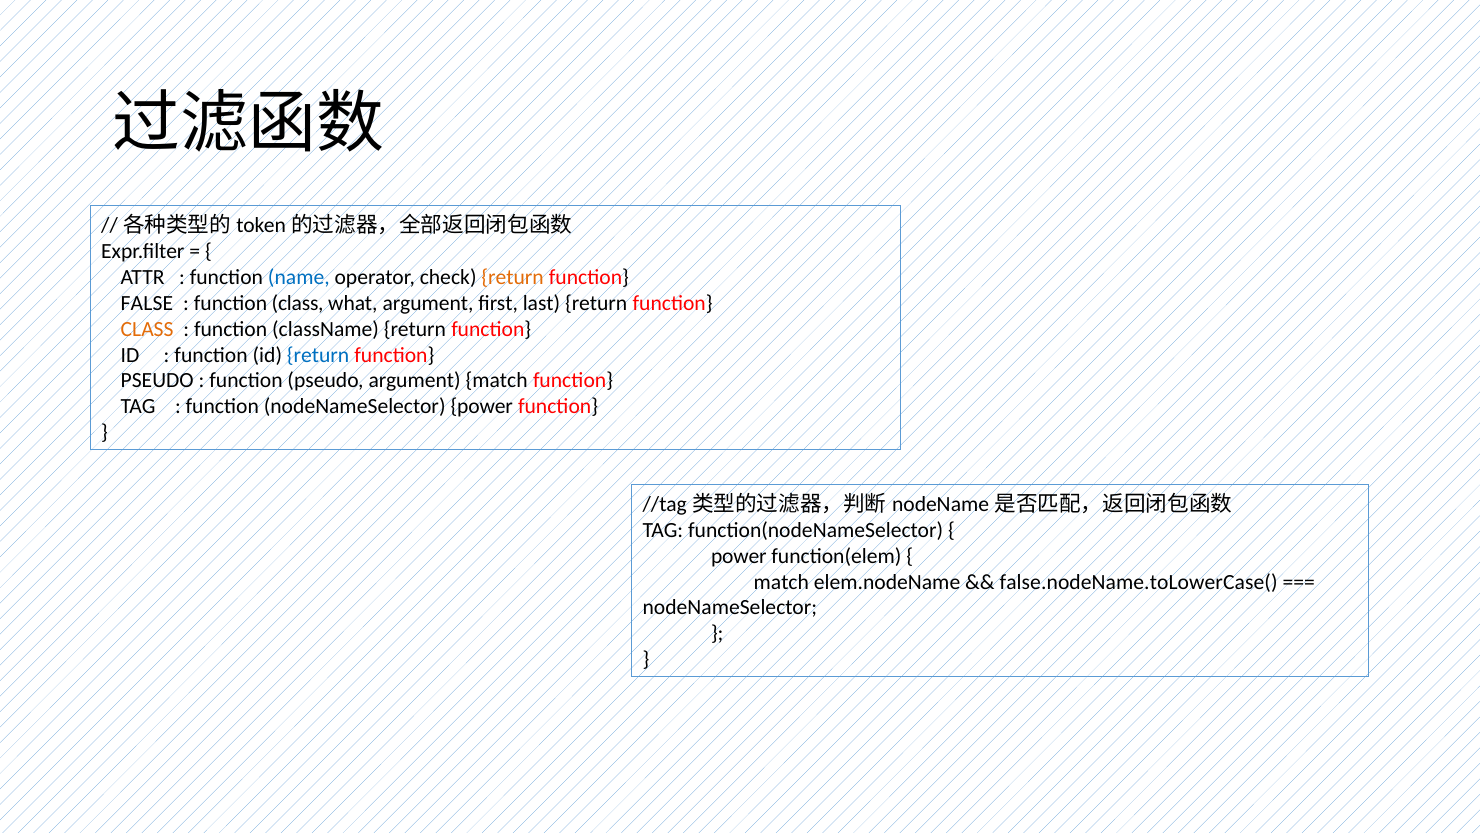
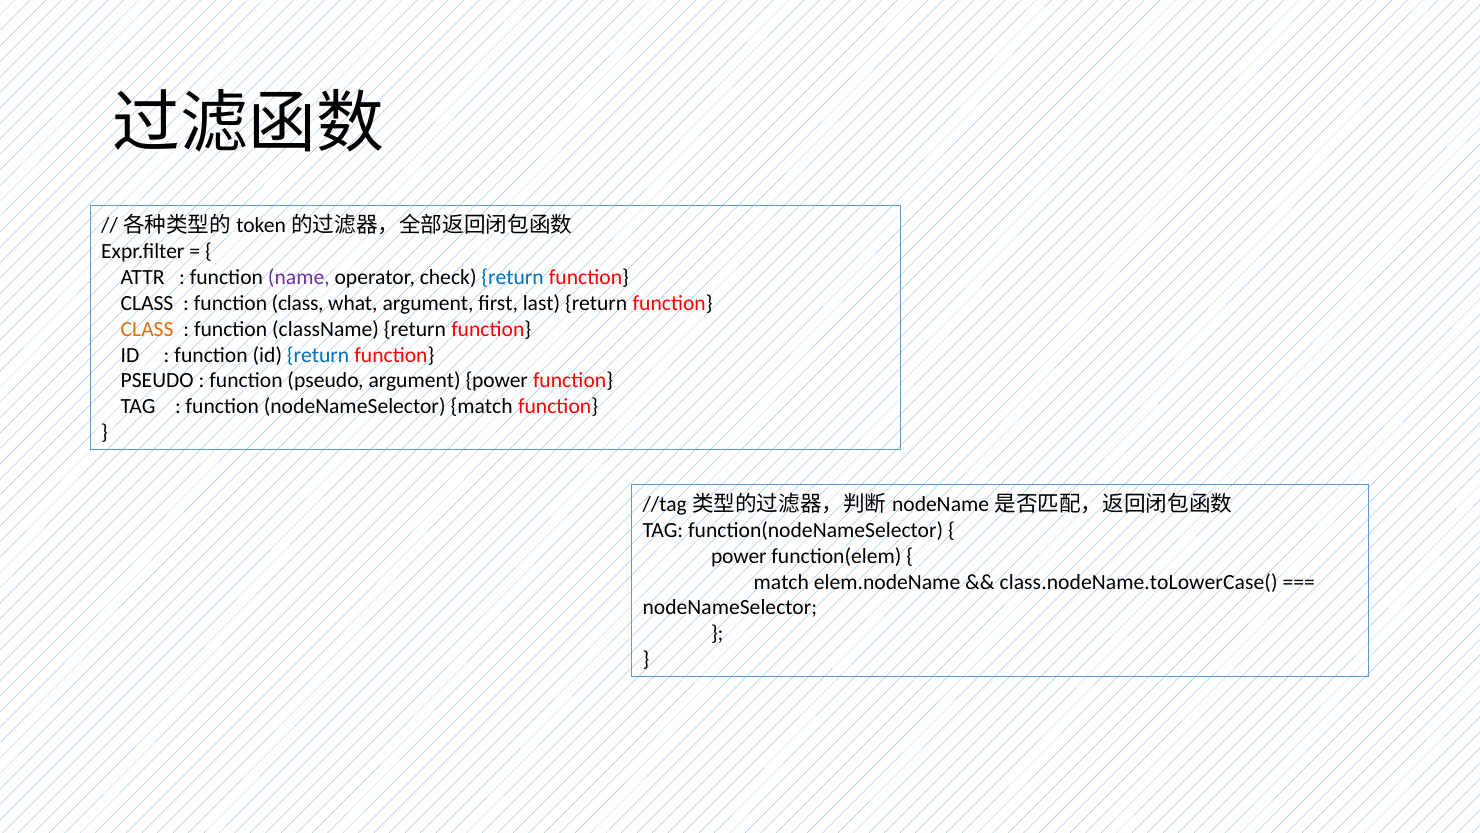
name colour: blue -> purple (299, 277)
return colour: orange -> blue (513, 277)
FALSE: FALSE -> CLASS (147, 303)
argument match: match -> power (497, 381)
nodeNameSelector power: power -> match (482, 407)
false.nodeName.toLowerCase(: false.nodeName.toLowerCase( -> class.nodeName.toLowerCase( (1139, 582)
